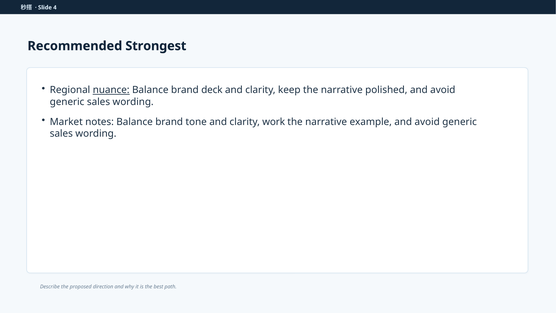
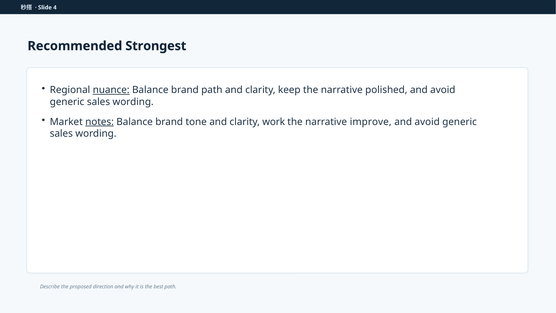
brand deck: deck -> path (212, 90)
notes underline: none -> present (100, 122)
example: example -> improve (371, 122)
